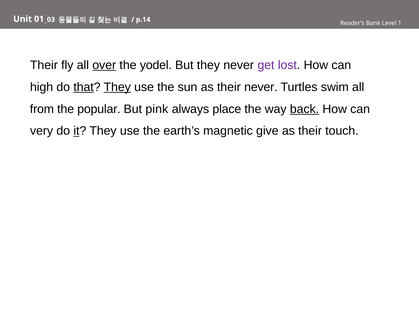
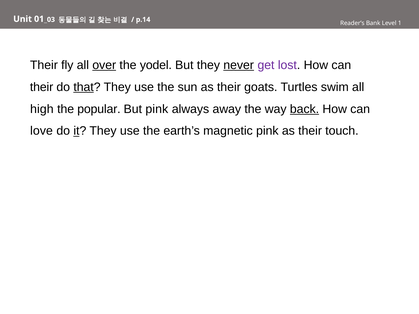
never underline: none -> present (239, 65)
high: high -> their (42, 87)
They underline: present -> none (117, 87)
their never: never -> goats (261, 87)
from: from -> high (42, 109)
place: place -> away (227, 109)
very: very -> love (41, 131)
magnetic give: give -> pink (267, 131)
